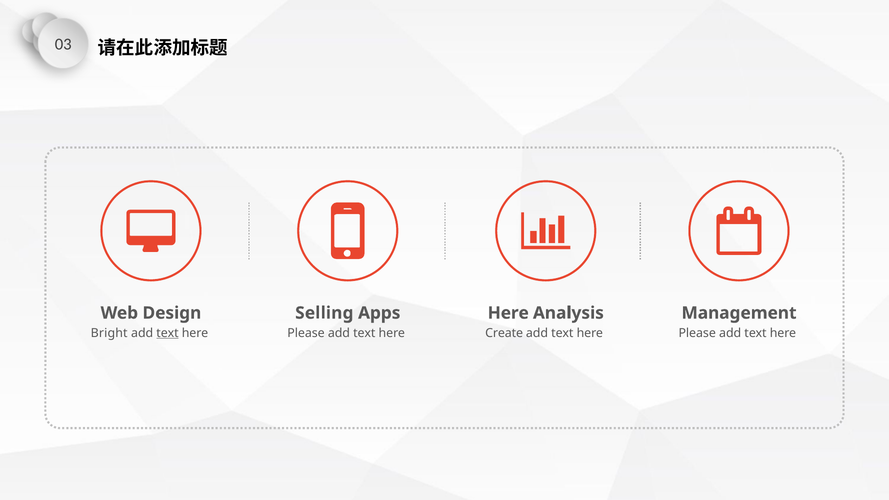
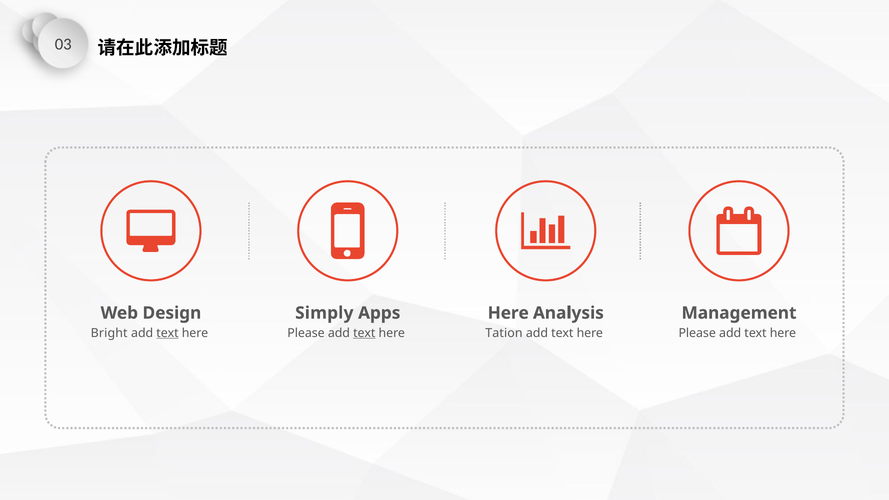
Selling: Selling -> Simply (324, 313)
text underline: none -> present (364, 333)
Create: Create -> Tation (504, 333)
